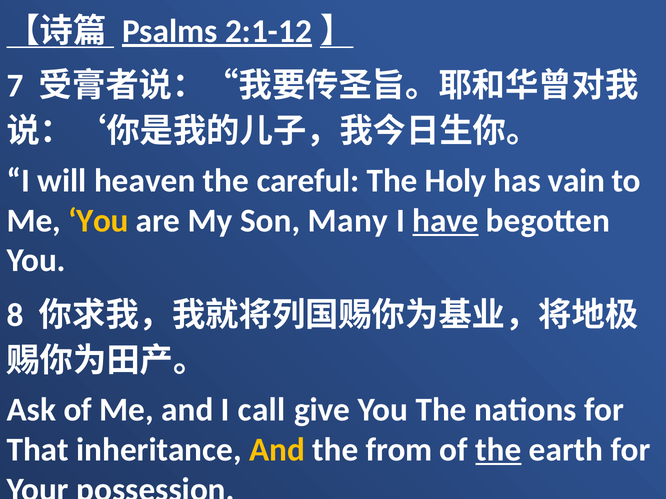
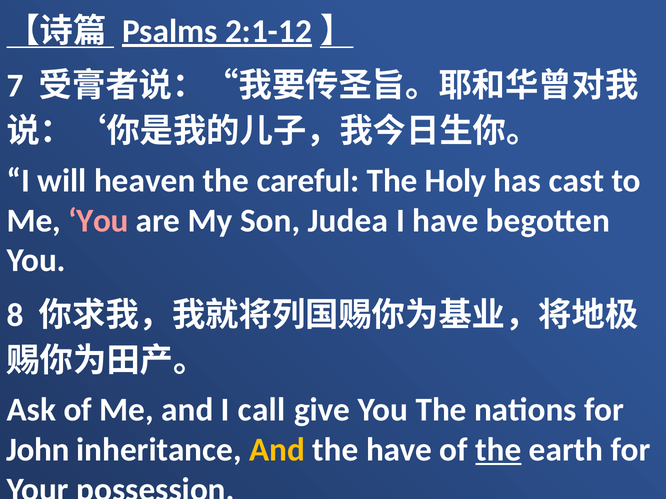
vain: vain -> cast (576, 181)
You colour: yellow -> pink (98, 221)
Many: Many -> Judea (348, 221)
have underline: present -> none (446, 221)
That: That -> John (38, 450)
the from: from -> have (399, 450)
